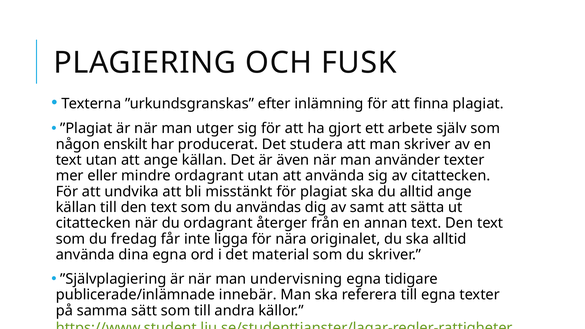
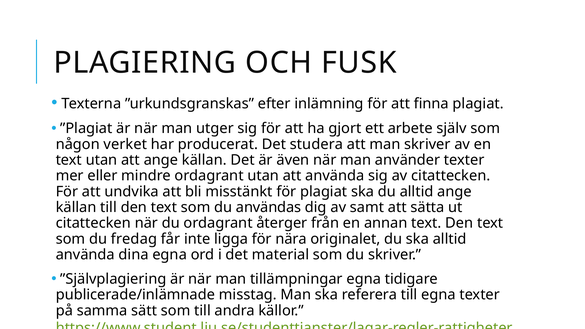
enskilt: enskilt -> verket (125, 144)
undervisning: undervisning -> tillämpningar (296, 279)
innebär: innebär -> misstag (248, 295)
